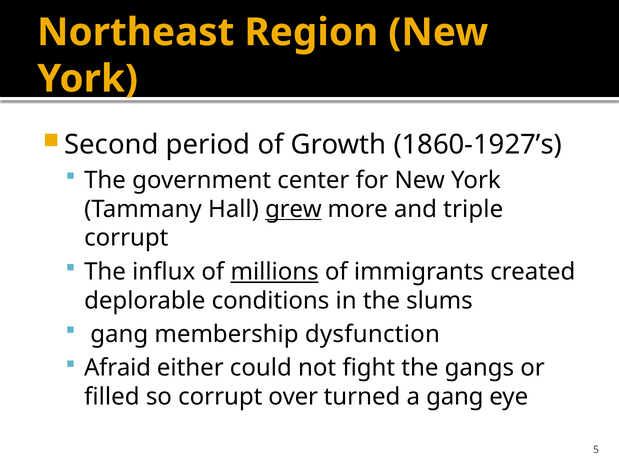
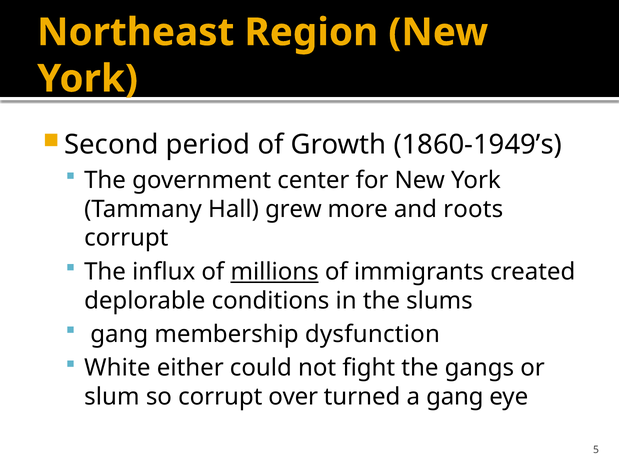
1860-1927’s: 1860-1927’s -> 1860-1949’s (478, 145)
grew underline: present -> none (293, 209)
triple: triple -> roots (473, 209)
Afraid: Afraid -> White (117, 368)
filled: filled -> slum (112, 397)
